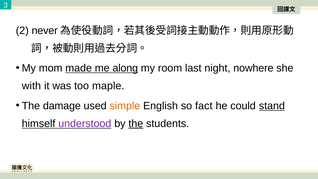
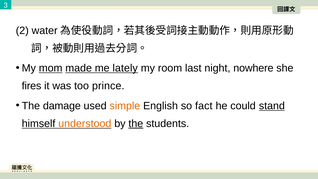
never: never -> water (45, 30)
mom underline: none -> present (51, 68)
along: along -> lately (125, 68)
with: with -> fires (32, 86)
maple: maple -> prince (108, 86)
understood colour: purple -> orange (85, 123)
